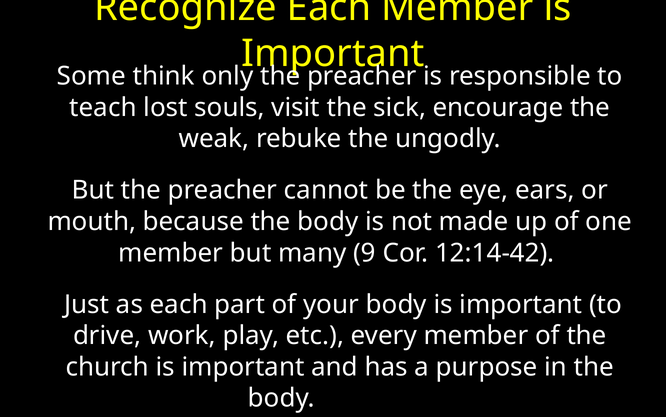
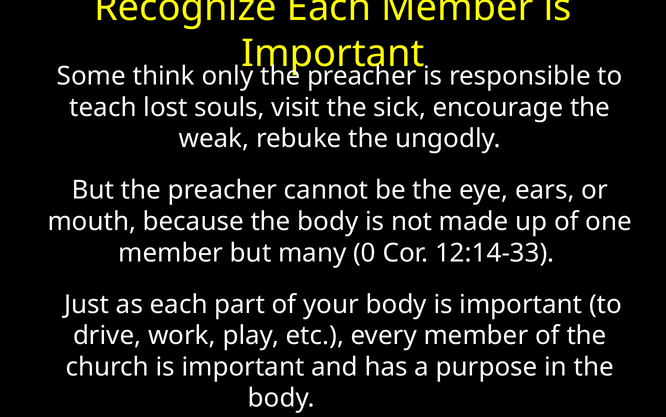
9: 9 -> 0 (365, 252)
12:14-42: 12:14-42 -> 12:14-33 (495, 252)
